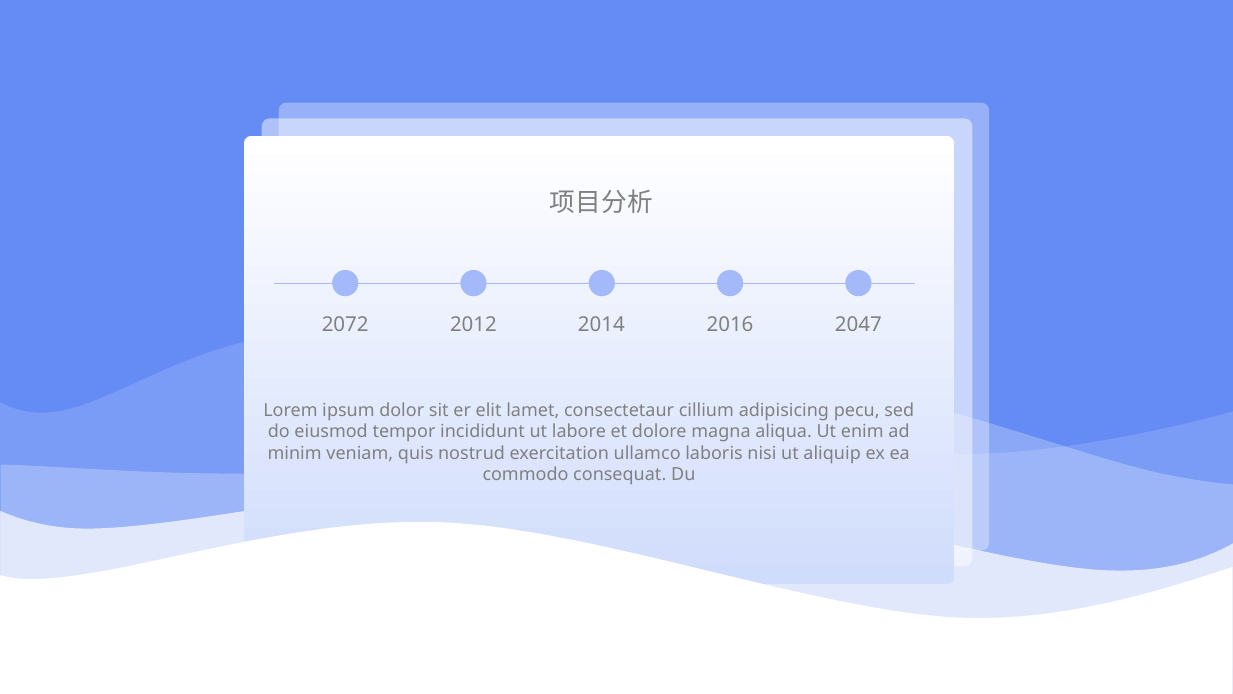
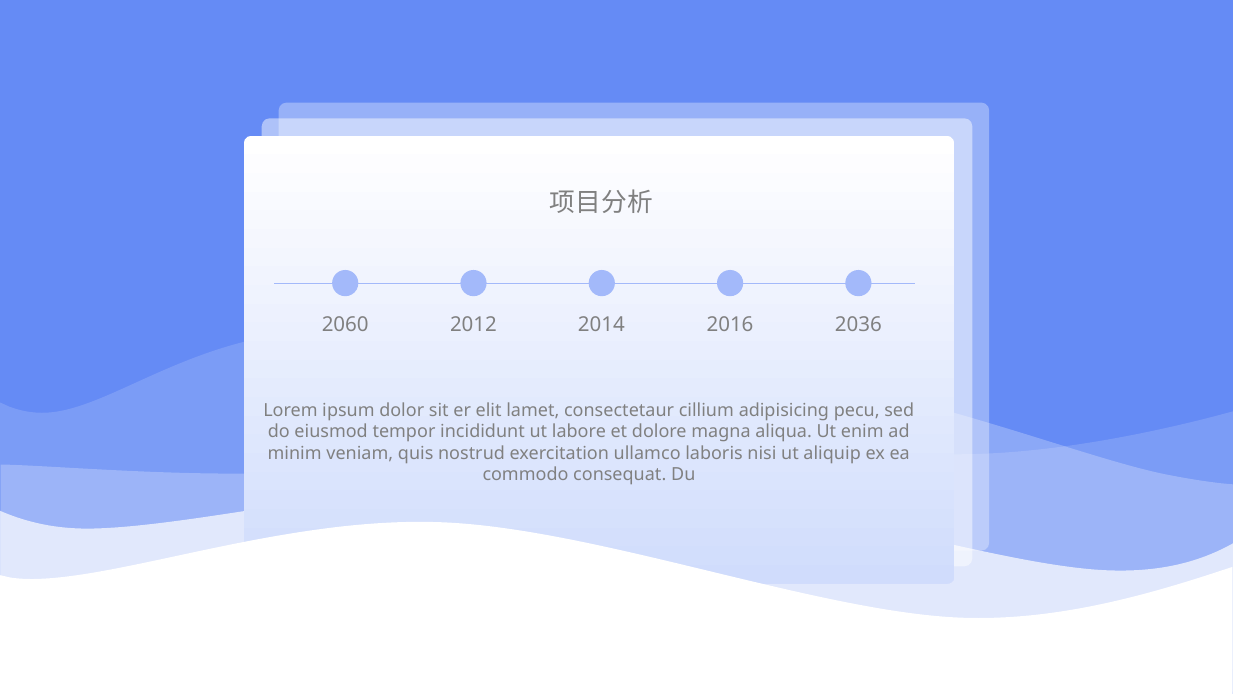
2072: 2072 -> 2060 (345, 325)
2047: 2047 -> 2036 (858, 325)
